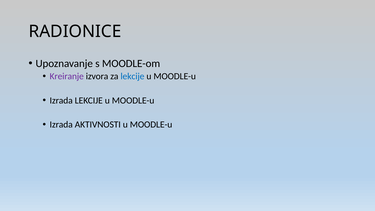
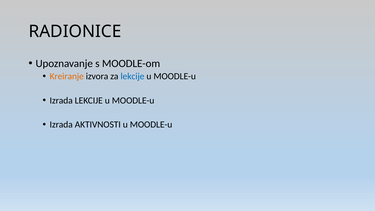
Kreiranje colour: purple -> orange (67, 76)
